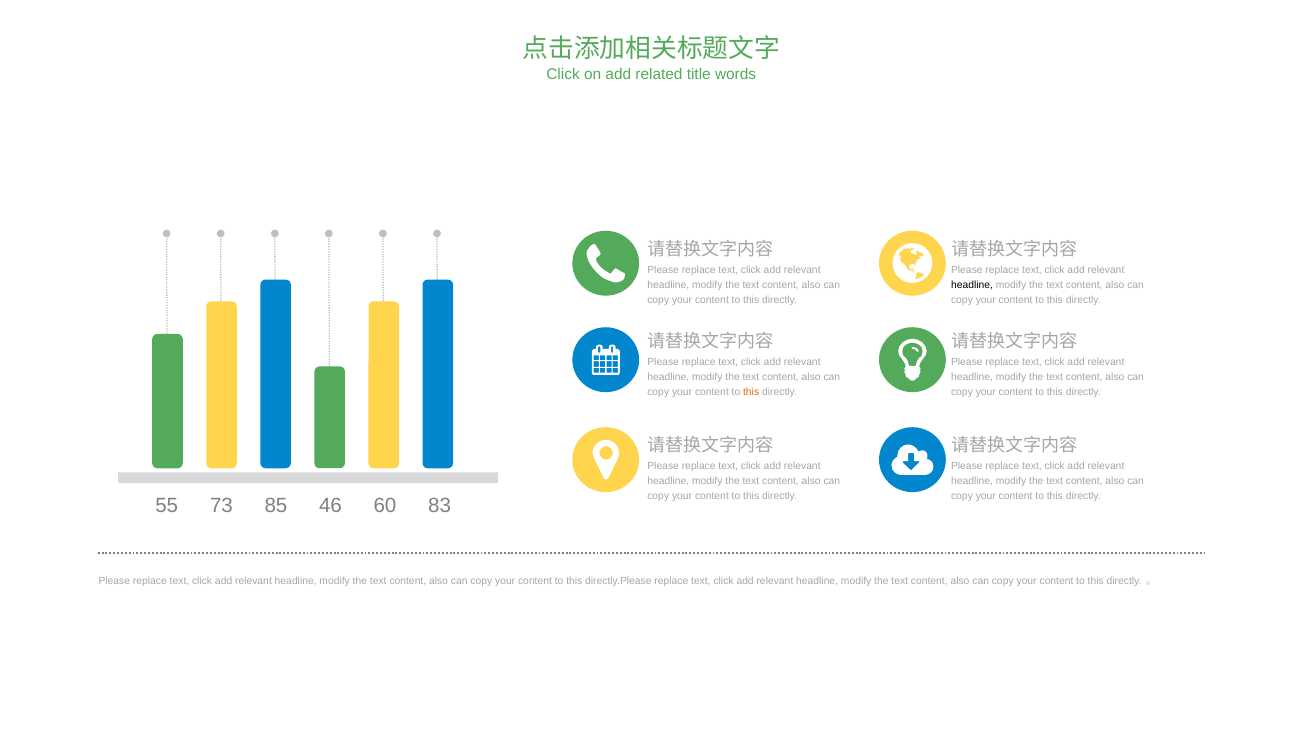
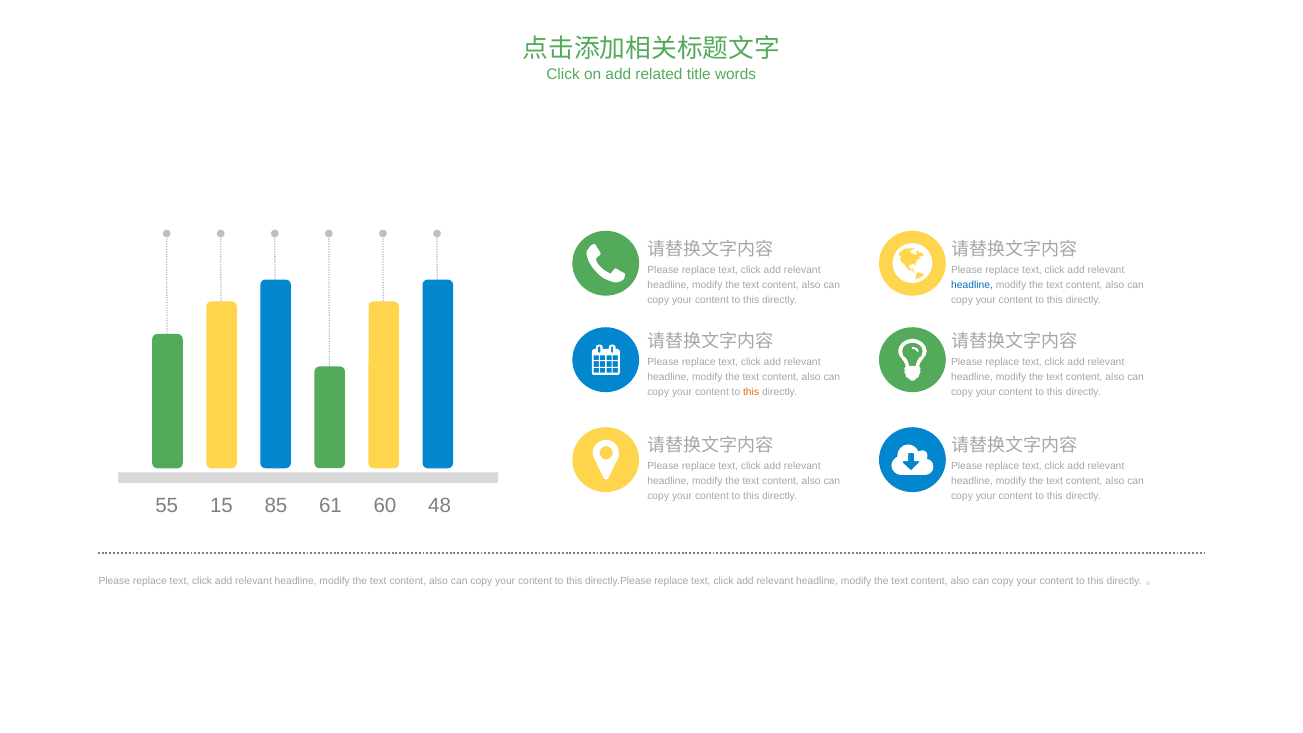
headline colour: black -> blue (972, 285)
73: 73 -> 15 (221, 506)
46: 46 -> 61 (330, 506)
83: 83 -> 48 (440, 506)
